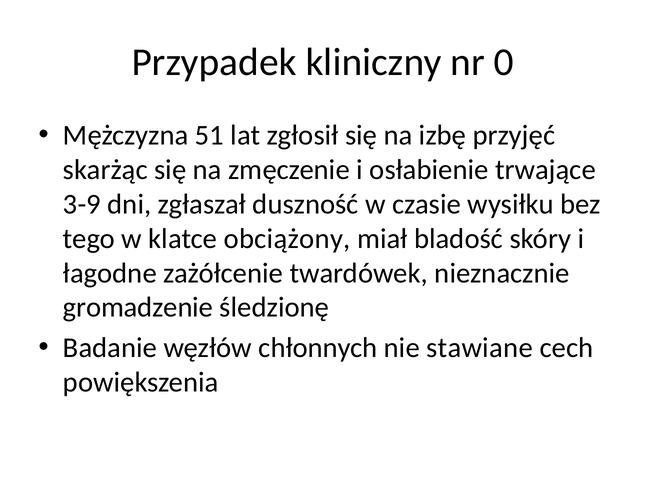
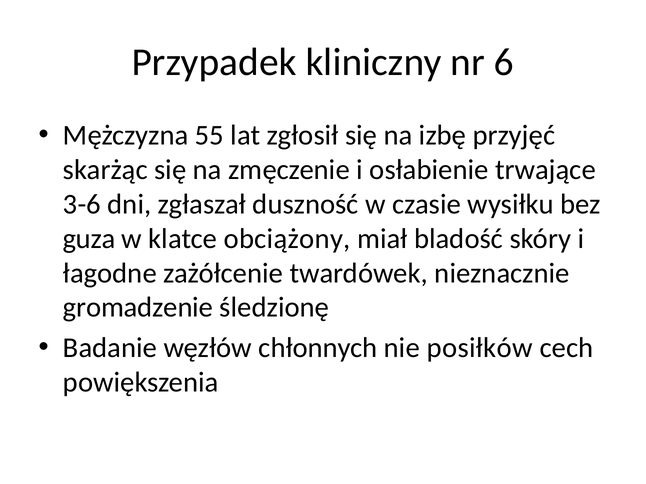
0: 0 -> 6 (504, 63)
51: 51 -> 55 (209, 136)
3-9: 3-9 -> 3-6 (82, 204)
tego: tego -> guza (89, 239)
stawiane: stawiane -> posiłków (480, 348)
